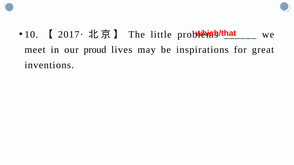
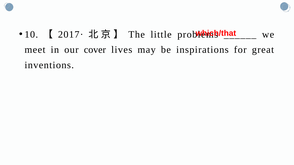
proud: proud -> cover (95, 50)
